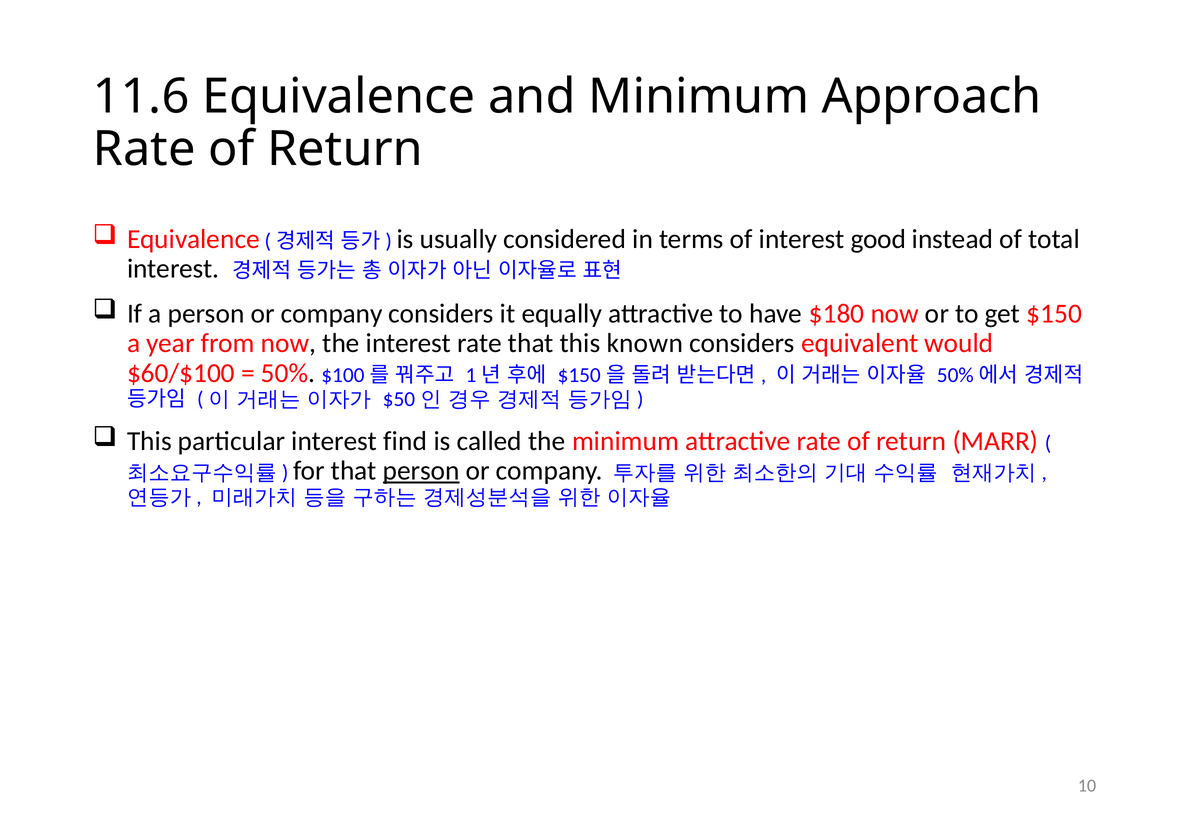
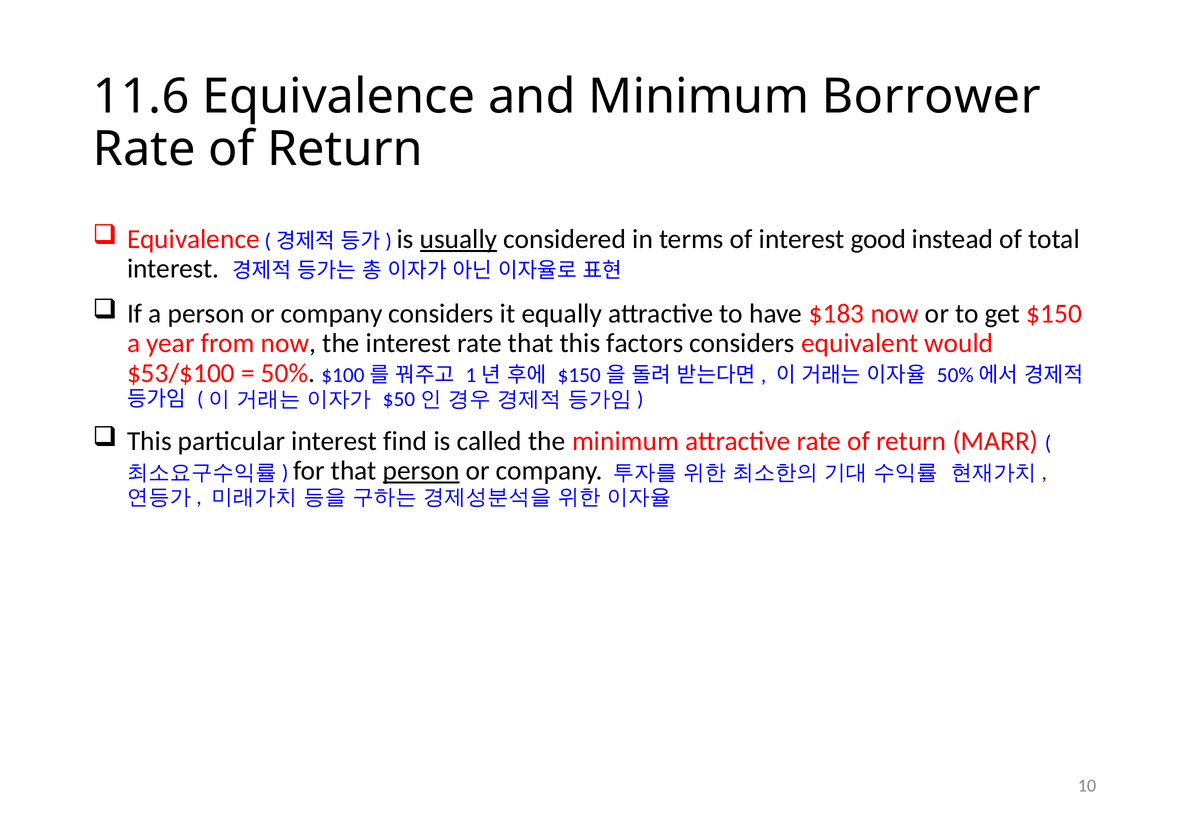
Approach: Approach -> Borrower (931, 97)
usually underline: none -> present (459, 239)
$180: $180 -> $183 (837, 314)
known: known -> factors (645, 343)
$60/$100: $60/$100 -> $53/$100 (181, 373)
